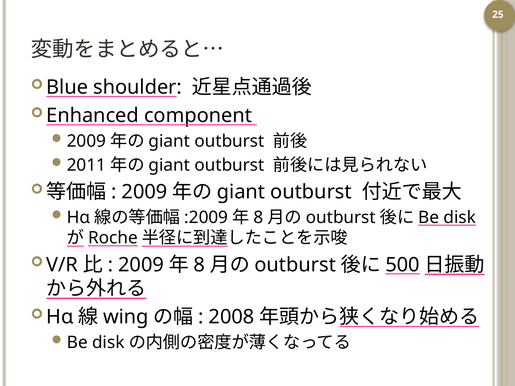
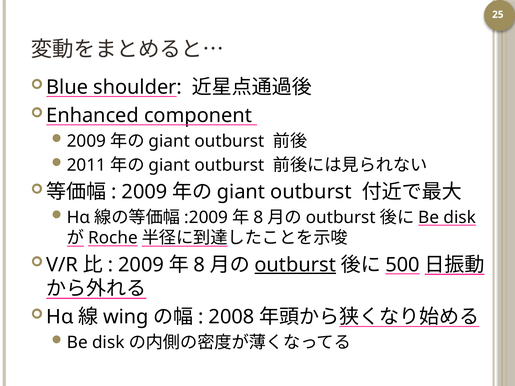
outburst underline: none -> present (295, 265)
